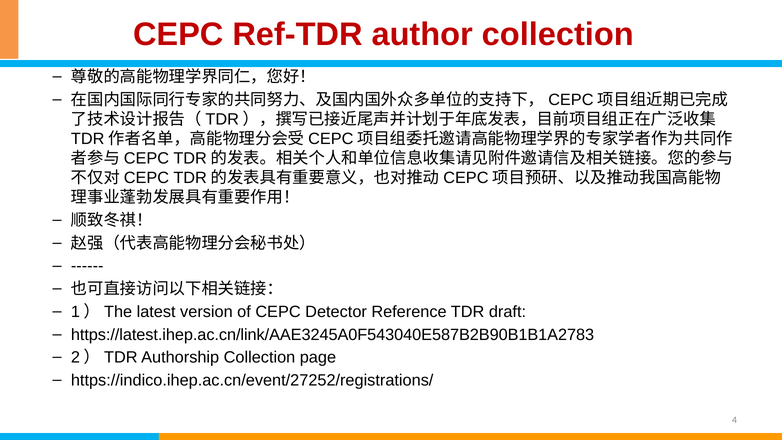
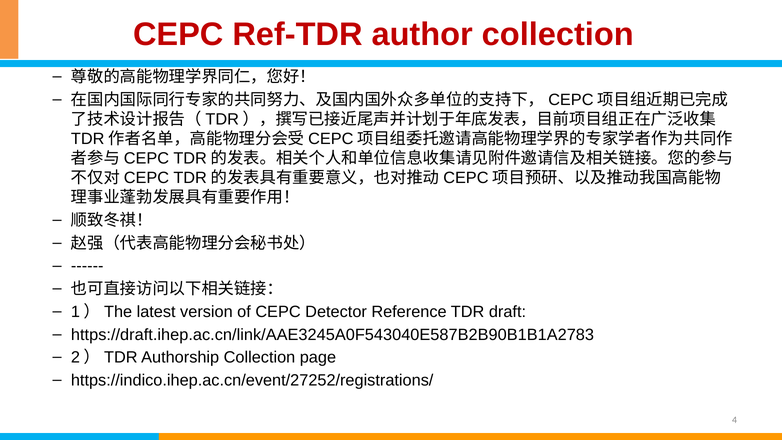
https://latest.ihep.ac.cn/link/AAE3245A0F543040E587B2B90B1B1A2783: https://latest.ihep.ac.cn/link/AAE3245A0F543040E587B2B90B1B1A2783 -> https://draft.ihep.ac.cn/link/AAE3245A0F543040E587B2B90B1B1A2783 (332, 335)
